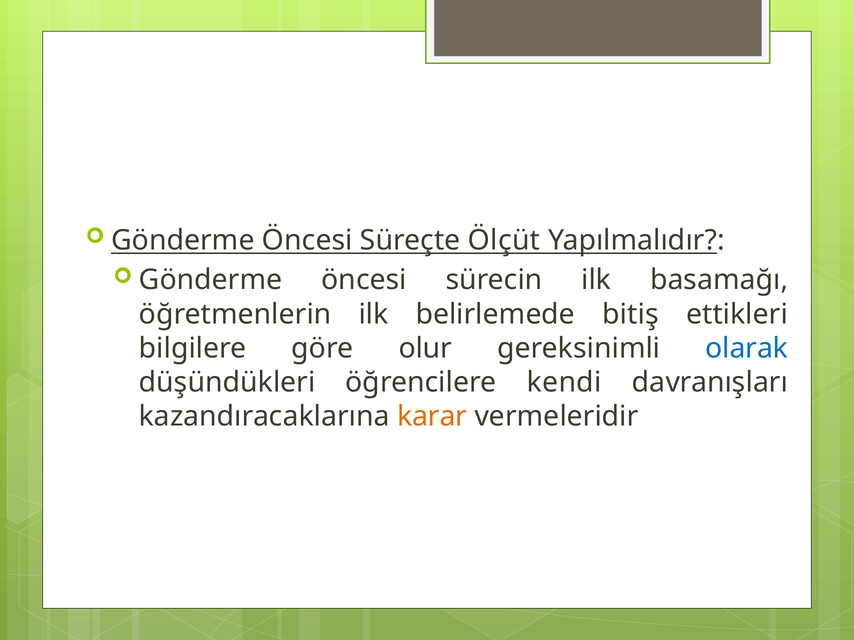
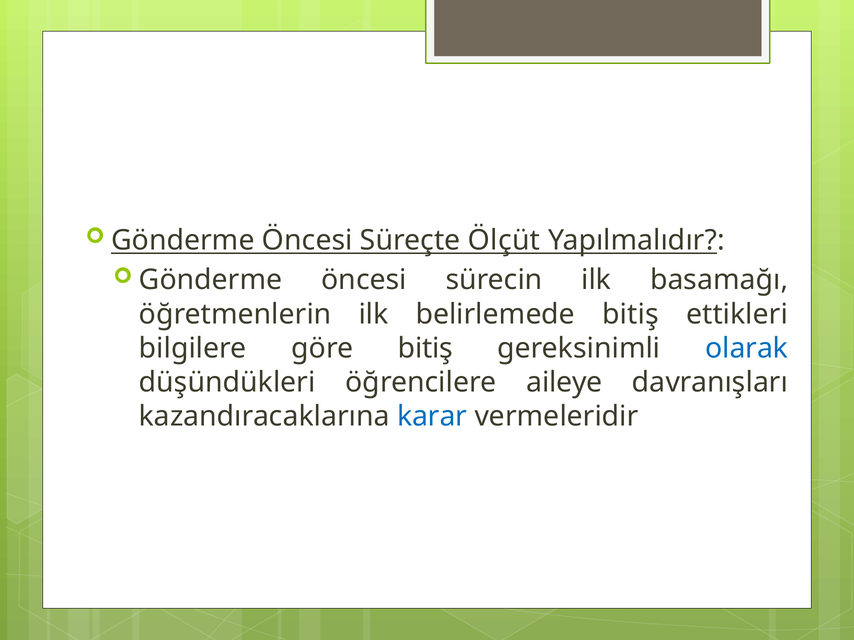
göre olur: olur -> bitiş (425, 349)
kendi: kendi -> aileye (564, 383)
karar colour: orange -> blue (432, 417)
